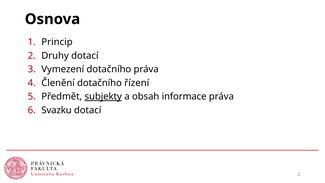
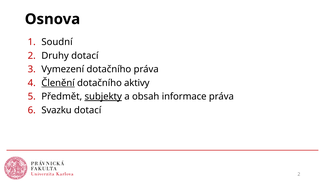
Princip: Princip -> Soudní (57, 42)
Členění underline: none -> present (58, 83)
řízení: řízení -> aktivy (137, 83)
